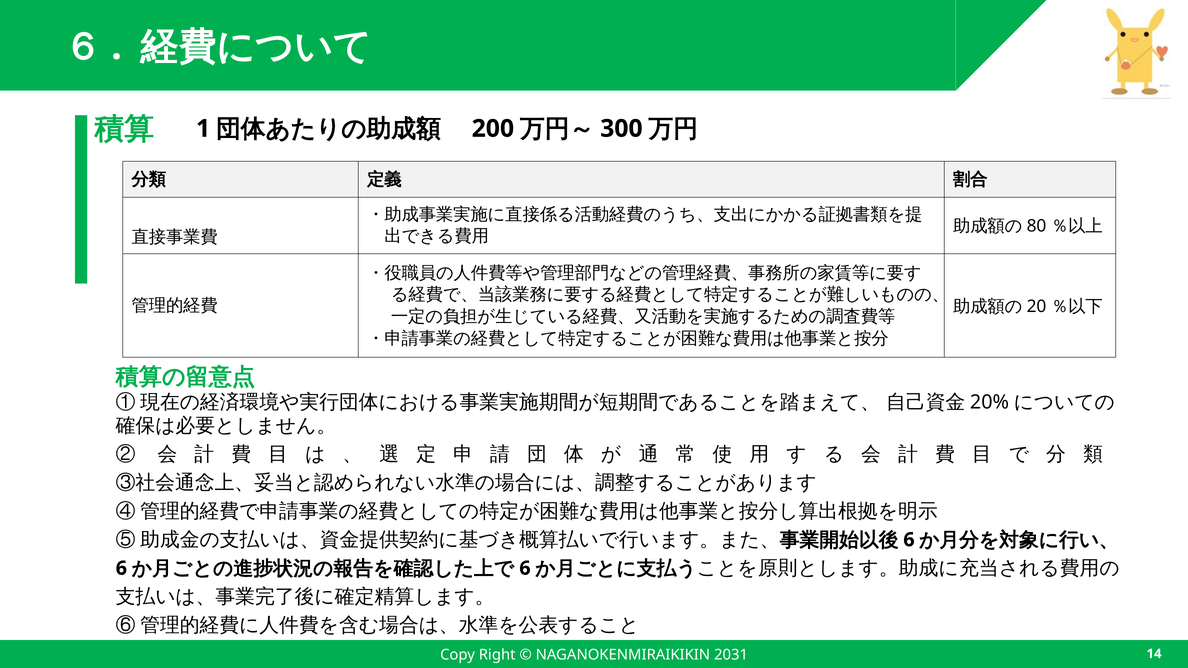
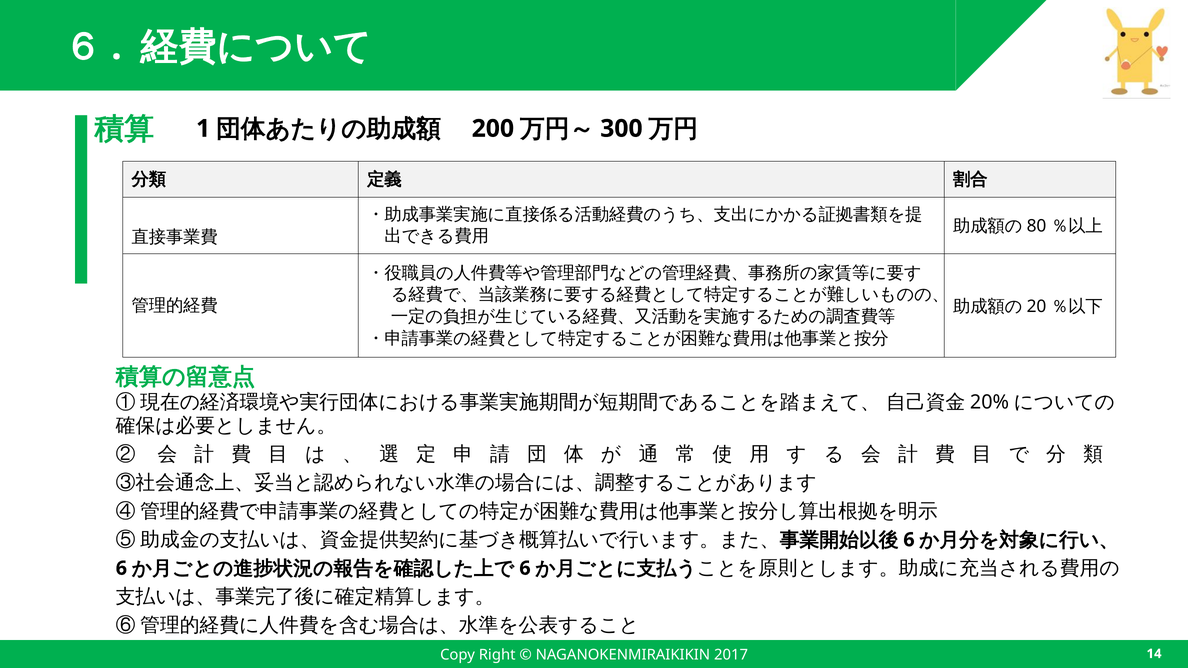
2031: 2031 -> 2017 (731, 655)
